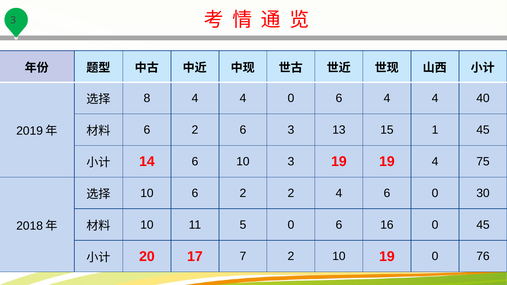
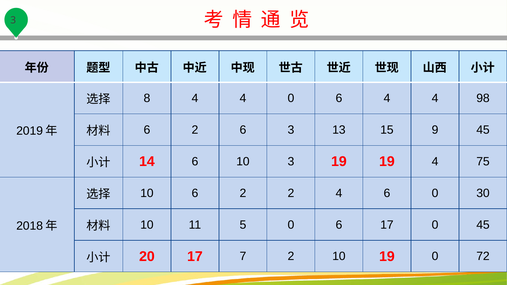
40: 40 -> 98 (483, 98)
1: 1 -> 9 (435, 130)
6 16: 16 -> 17 (387, 225)
76: 76 -> 72 (483, 257)
